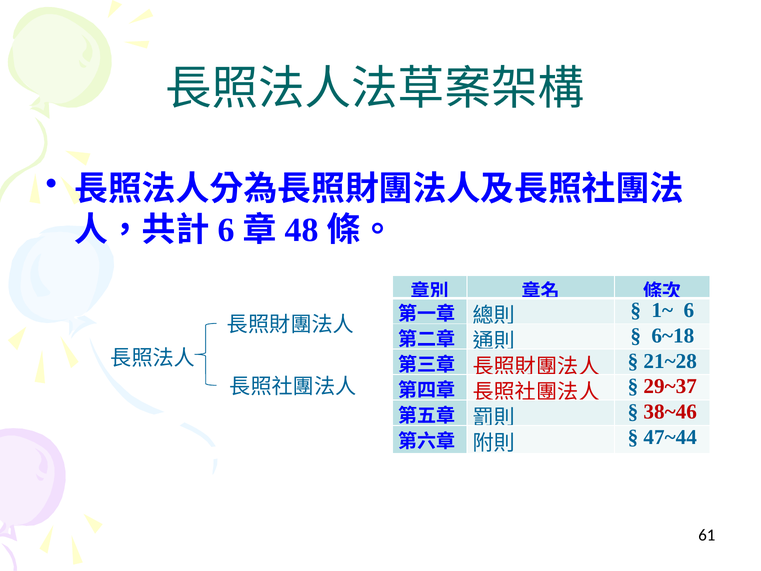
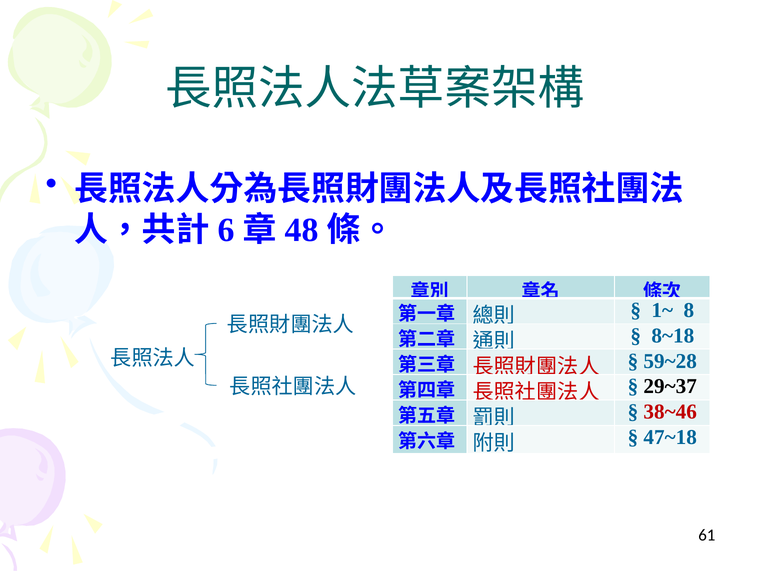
1~ 6: 6 -> 8 (689, 310)
6~18: 6~18 -> 8~18 (673, 336)
21~28: 21~28 -> 59~28 (670, 361)
29~37 colour: red -> black (670, 386)
47~44: 47~44 -> 47~18 (670, 437)
